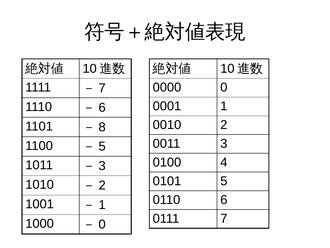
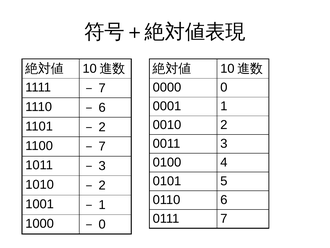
8: 8 -> 2 (102, 127)
5: 5 -> 7 (102, 146)
